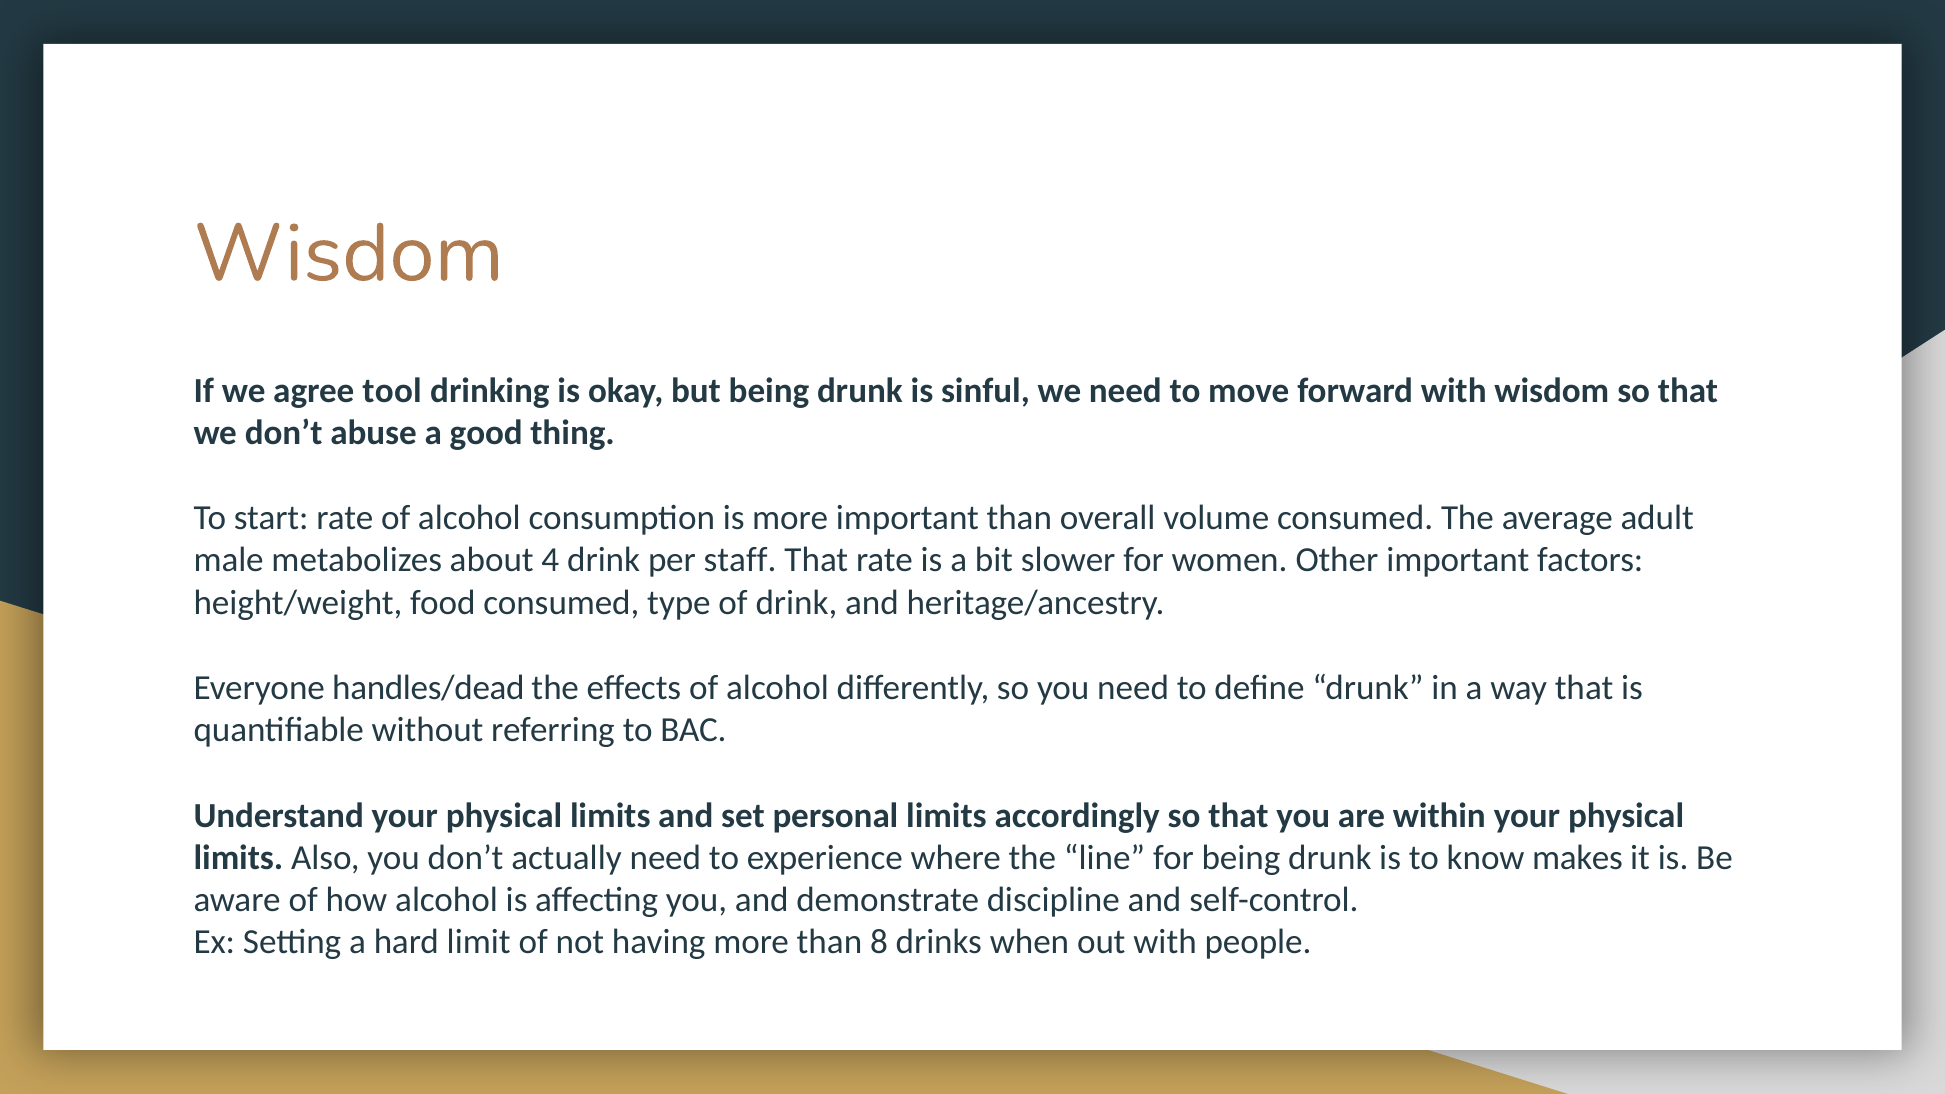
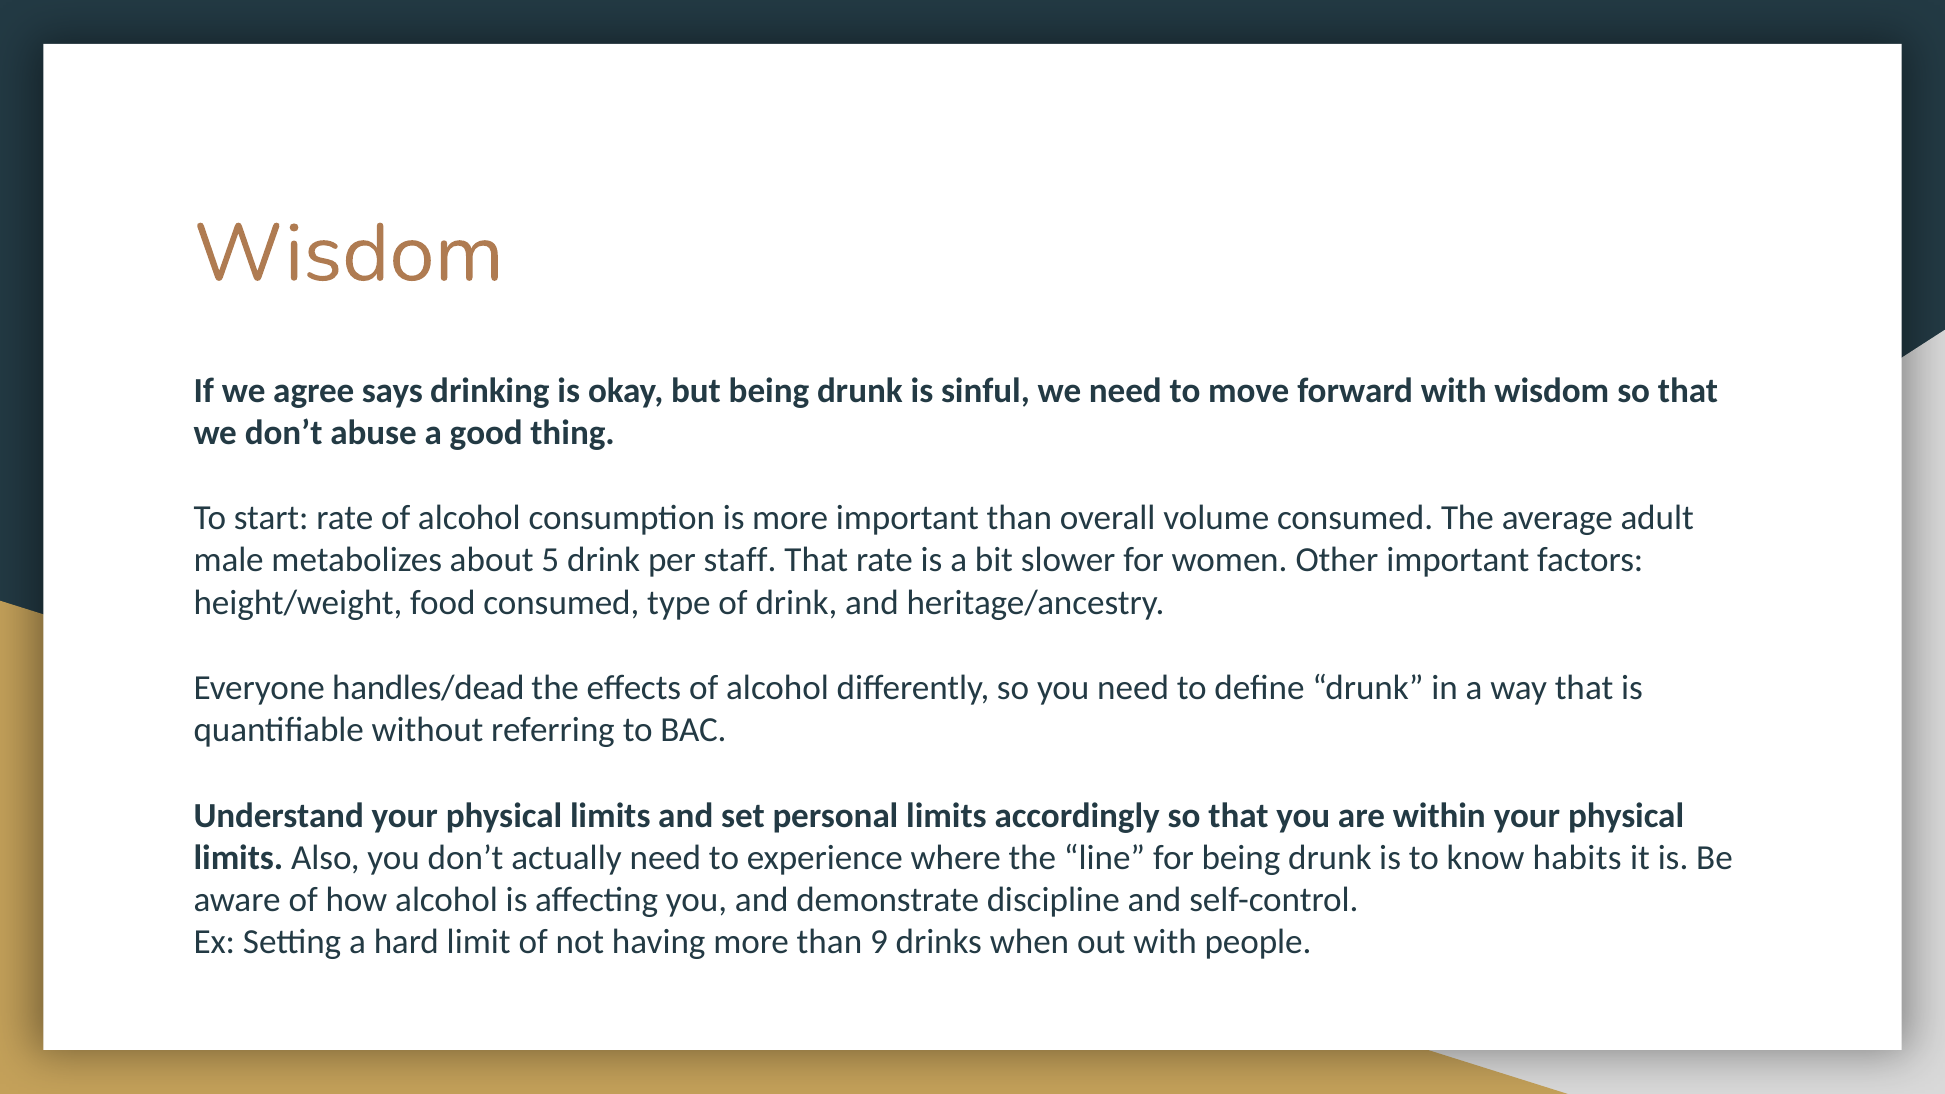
tool: tool -> says (392, 391)
4: 4 -> 5 (550, 560)
makes: makes -> habits (1577, 858)
8: 8 -> 9 (879, 942)
